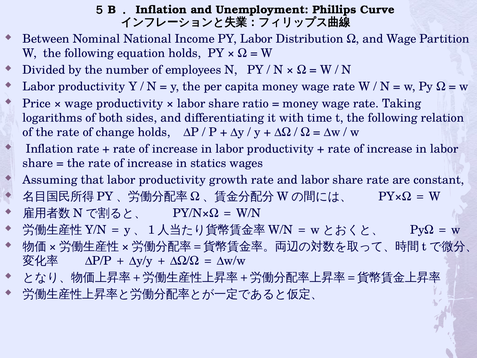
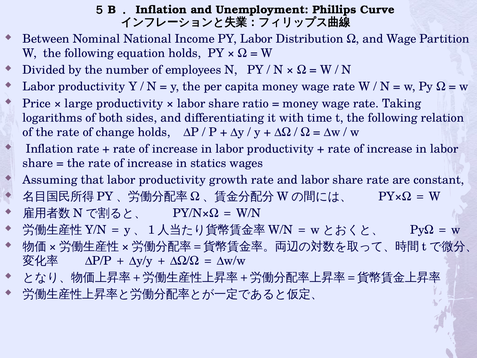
wage: wage -> large (79, 103)
